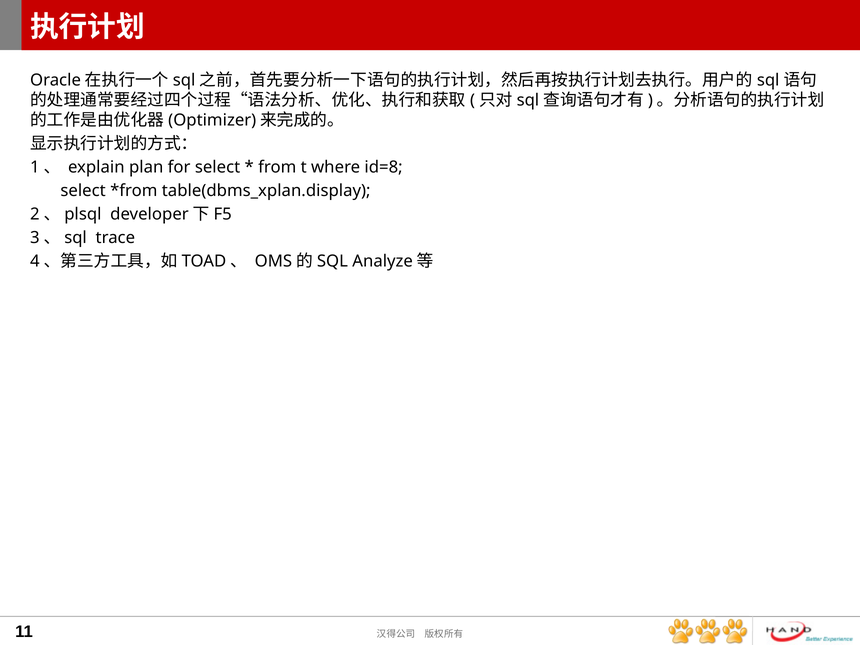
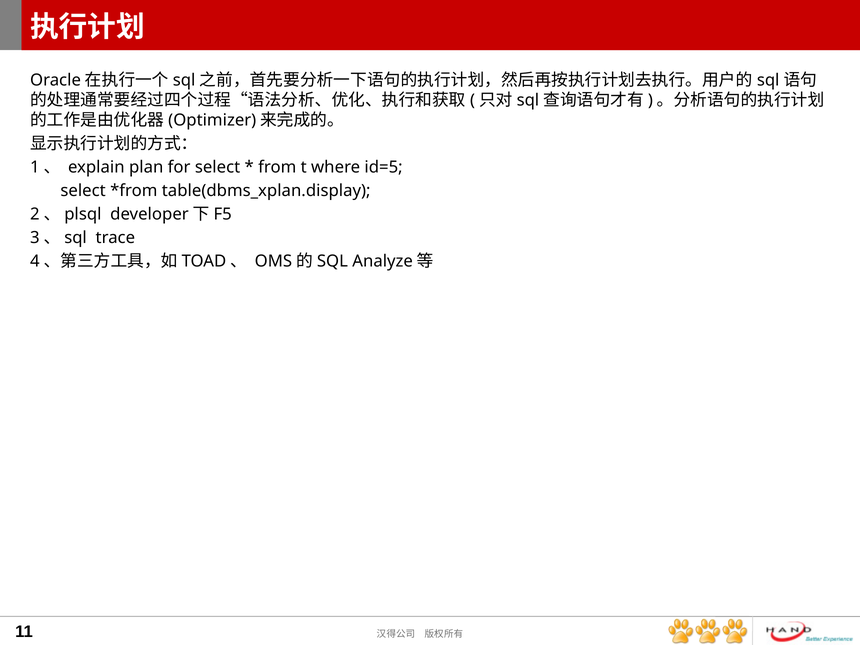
id=8: id=8 -> id=5 (384, 167)
